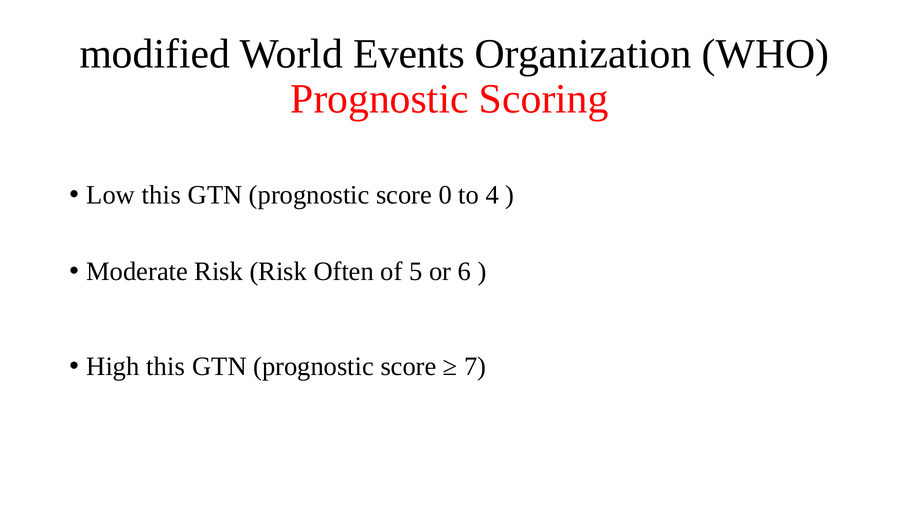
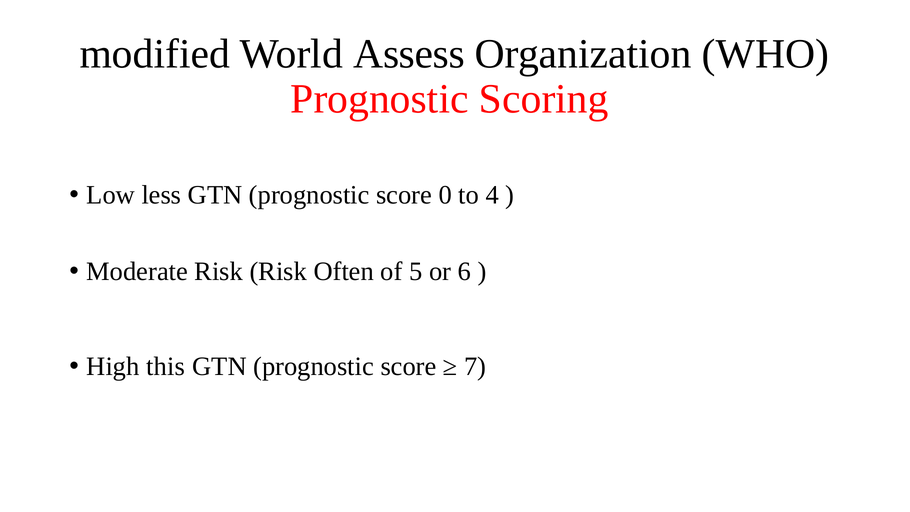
Events: Events -> Assess (409, 54)
Low this: this -> less (161, 195)
